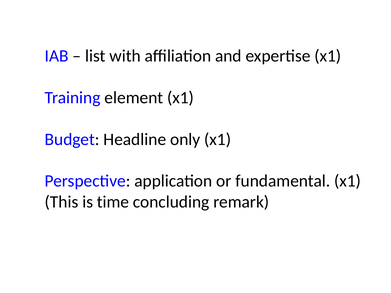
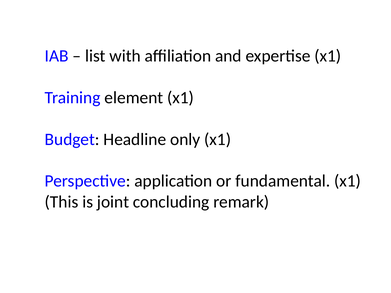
time: time -> joint (113, 202)
